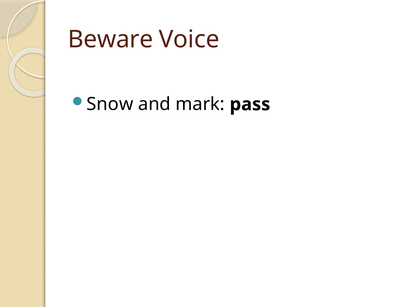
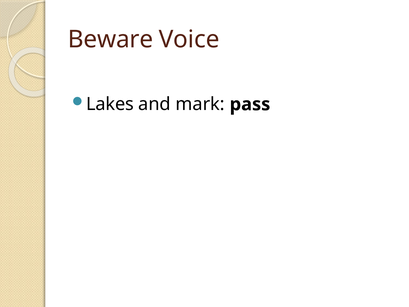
Snow: Snow -> Lakes (110, 104)
